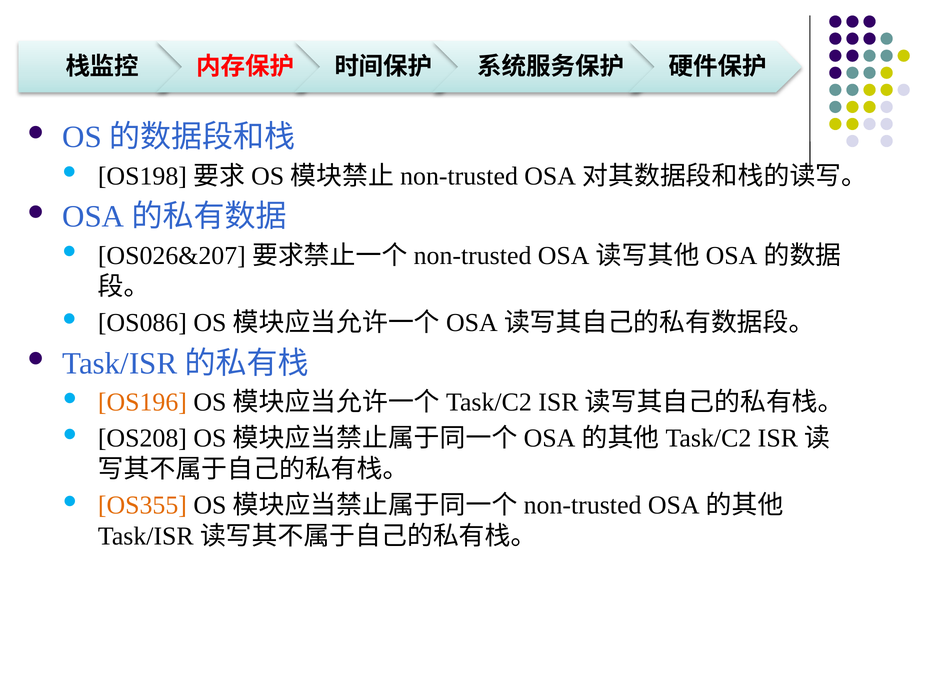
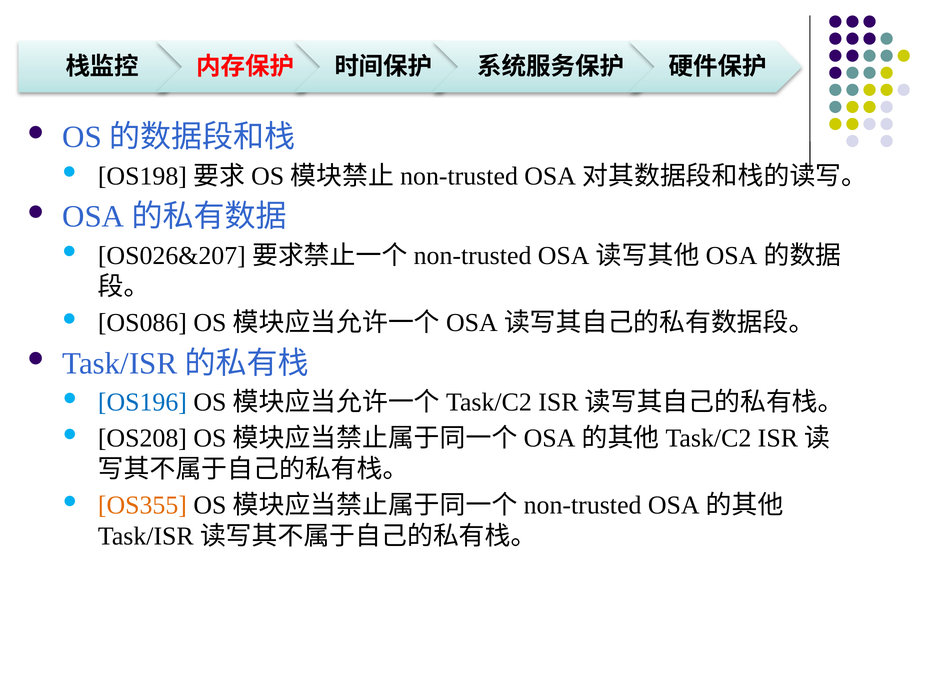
OS196 colour: orange -> blue (142, 402)
